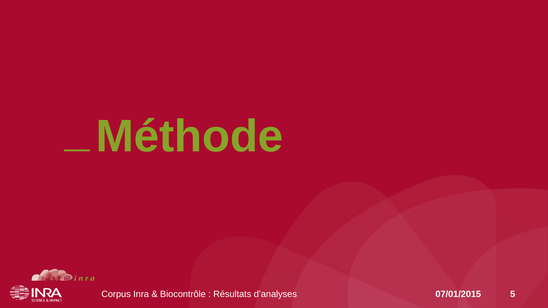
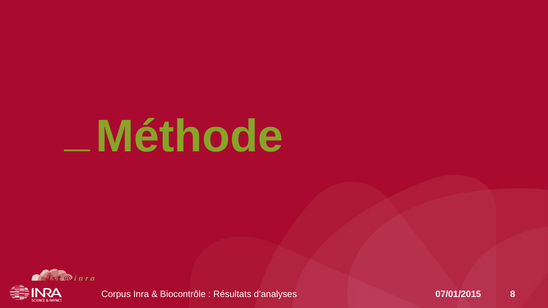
5: 5 -> 8 (513, 295)
